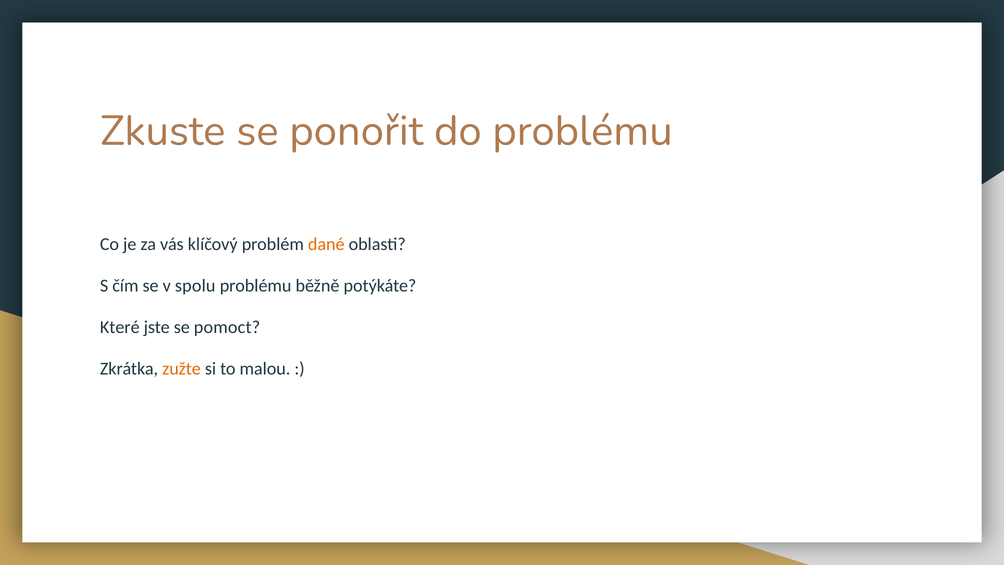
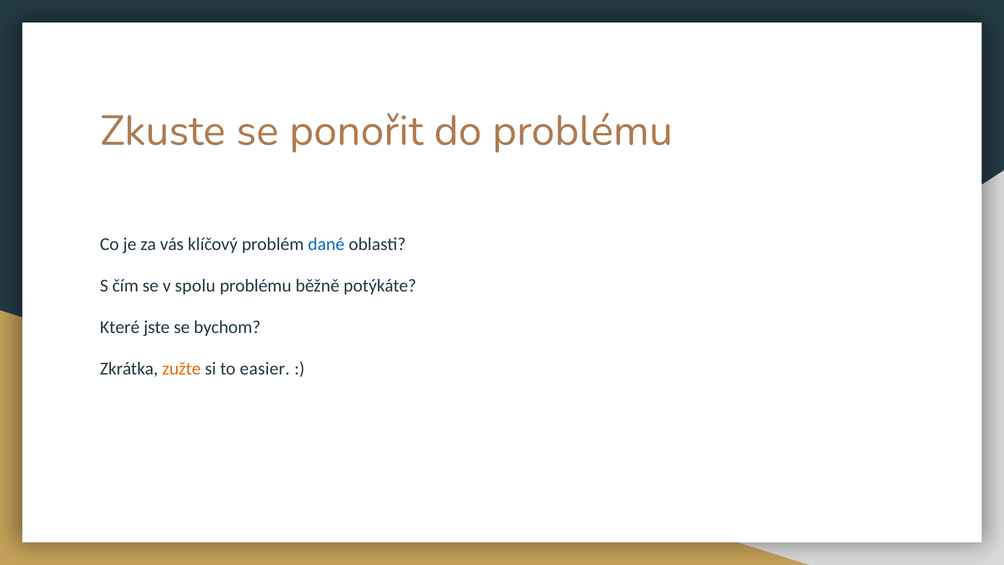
dané colour: orange -> blue (326, 244)
pomoct: pomoct -> bychom (227, 327)
malou: malou -> easier (265, 369)
